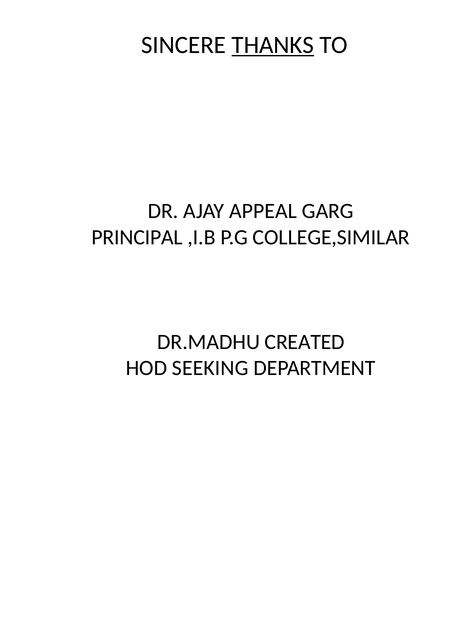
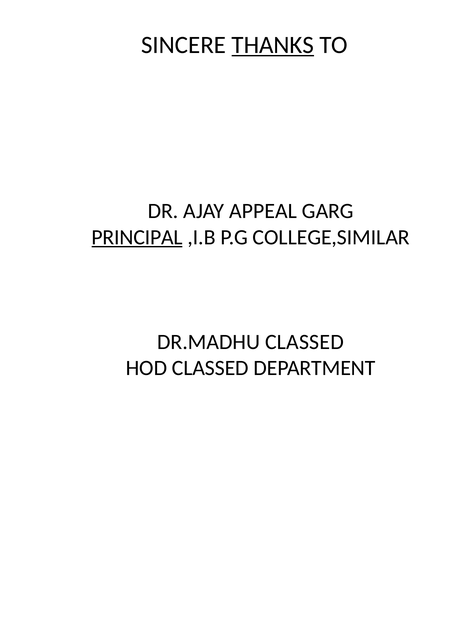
PRINCIPAL underline: none -> present (137, 237)
DR.MADHU CREATED: CREATED -> CLASSED (304, 342)
HOD SEEKING: SEEKING -> CLASSED (210, 368)
